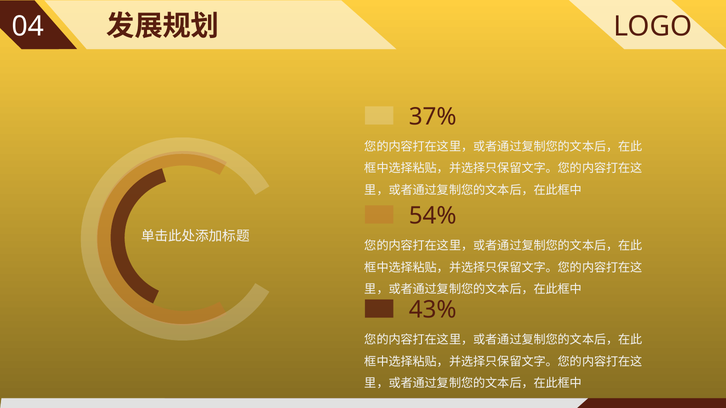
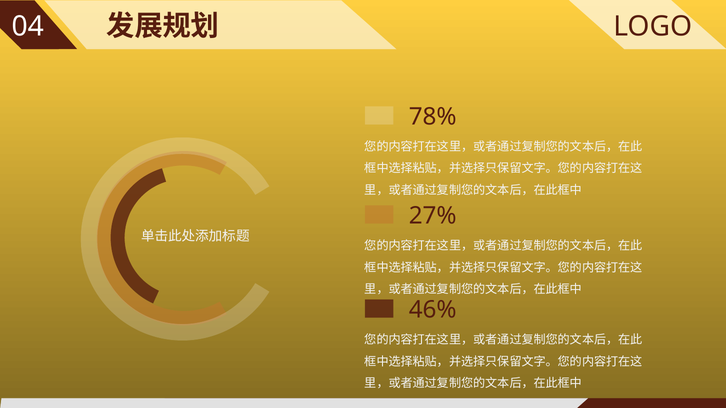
37%: 37% -> 78% (433, 117)
54%: 54% -> 27% (433, 216)
43%: 43% -> 46% (433, 310)
